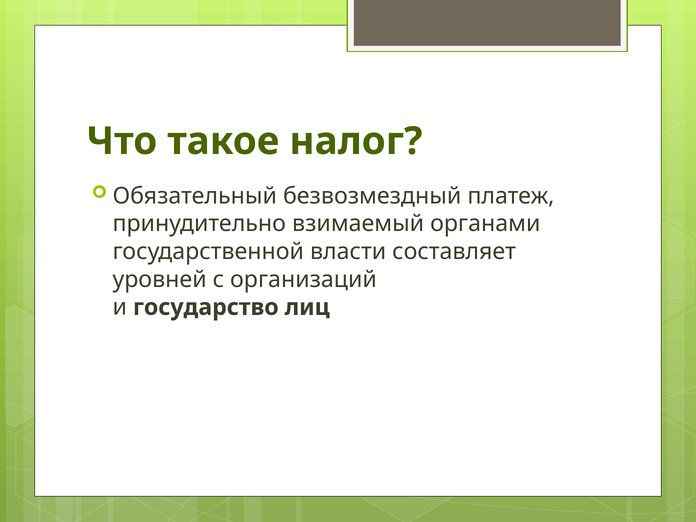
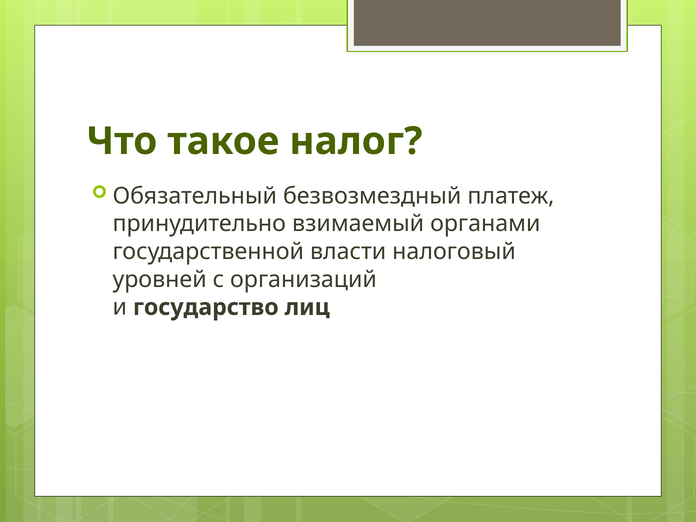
составляет: составляет -> налоговый (454, 252)
